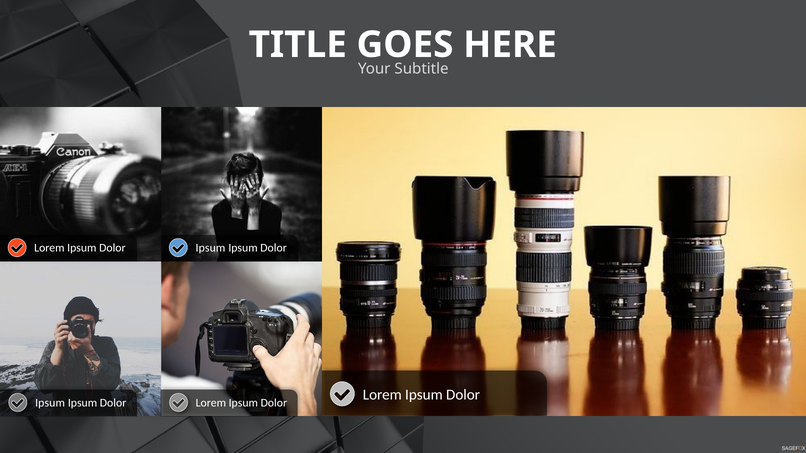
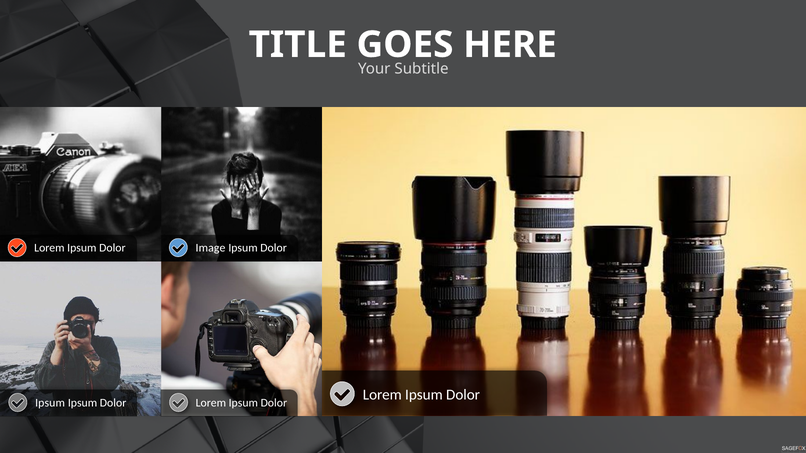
Lorem Ipsum Dolor Ipsum: Ipsum -> Image (210, 248)
